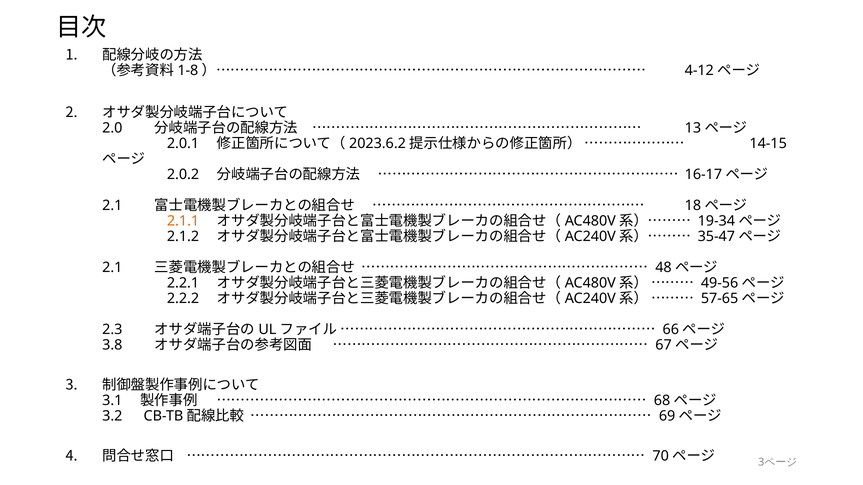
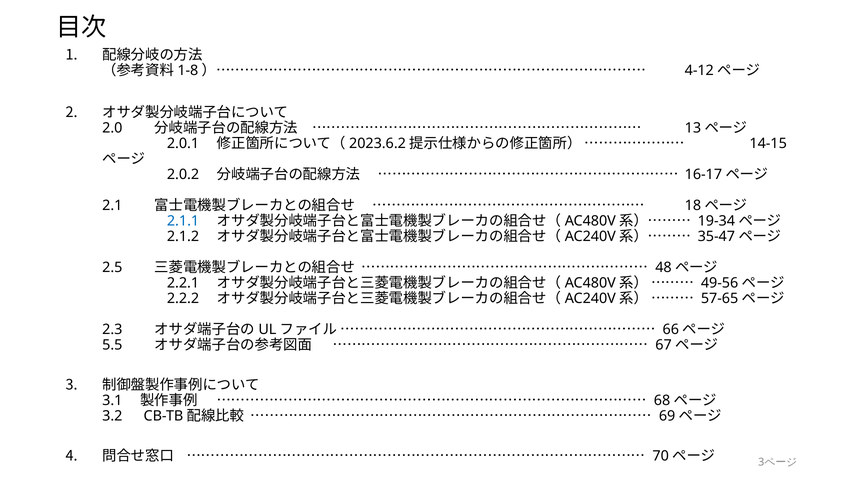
2.1.1 colour: orange -> blue (183, 221)
2.1: 2.1 -> 2.5 (112, 268)
3.8: 3.8 -> 5.5 (112, 345)
